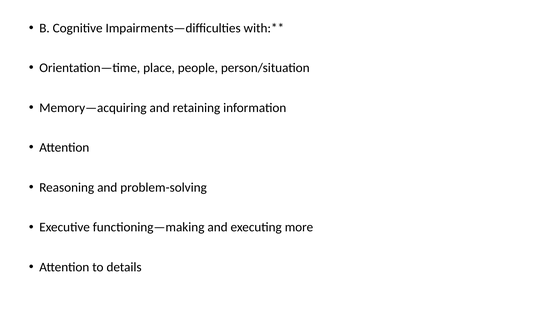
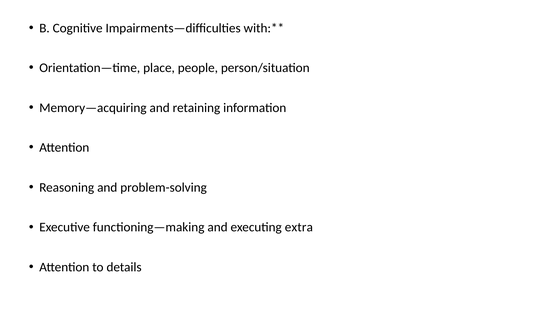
more: more -> extra (299, 228)
